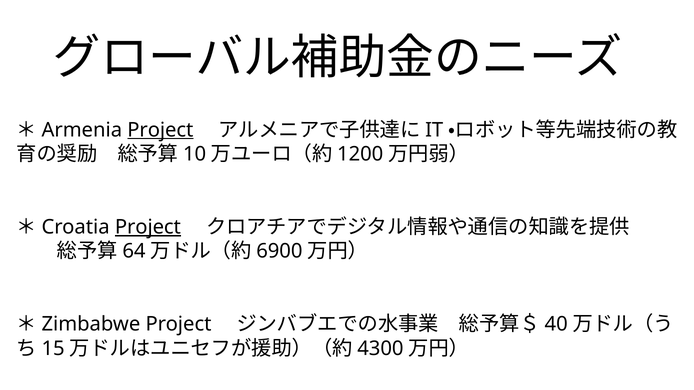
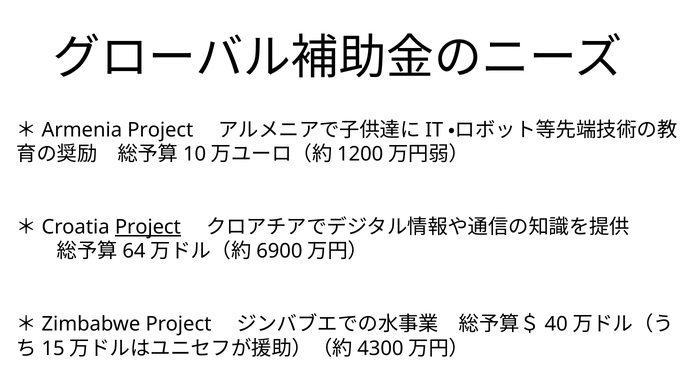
Project underline: present -> none (160, 130)
